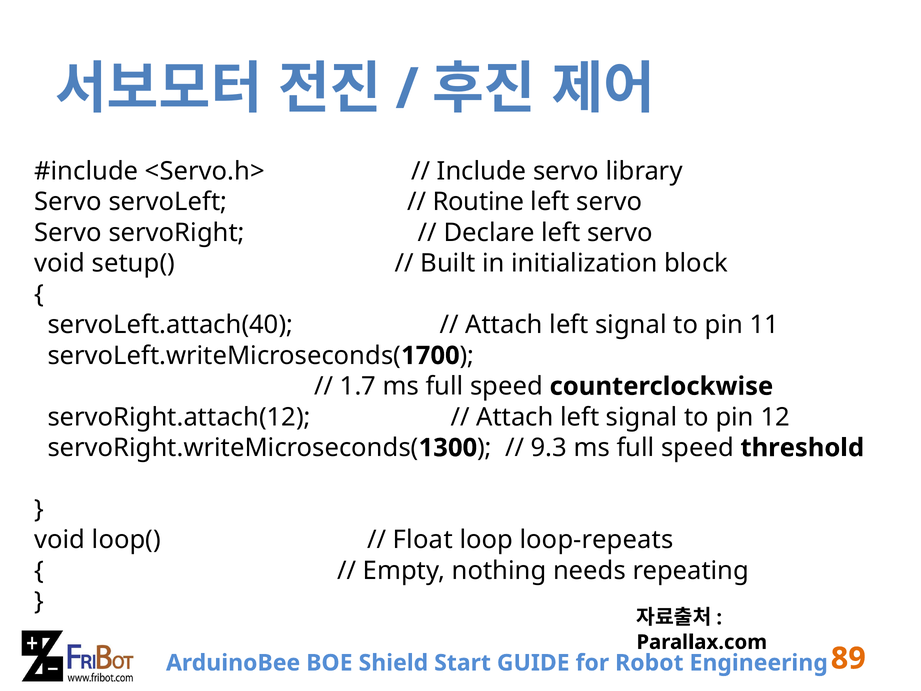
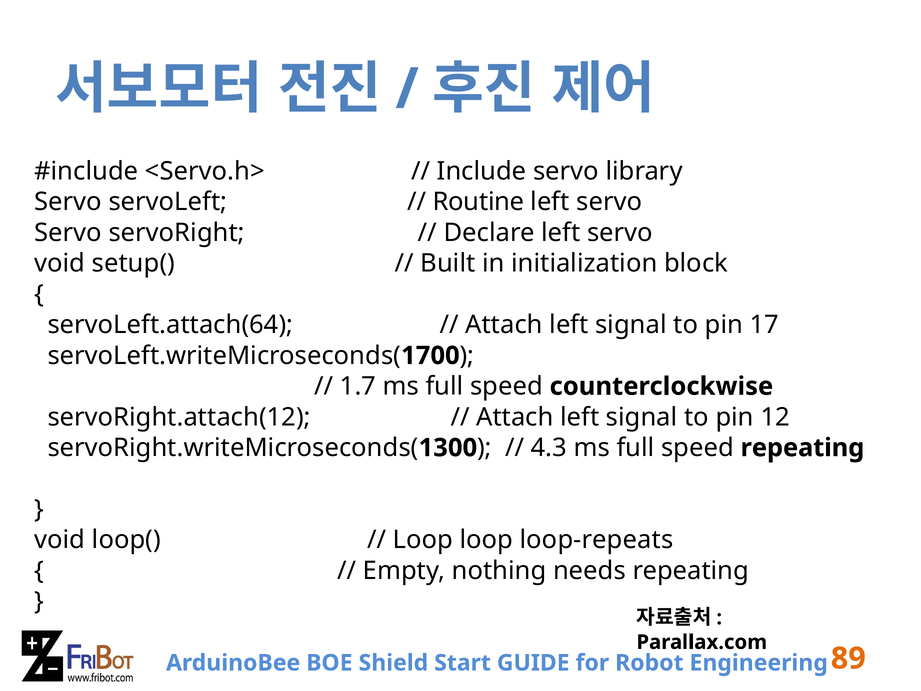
servoLeft.attach(40: servoLeft.attach(40 -> servoLeft.attach(64 (170, 325)
11: 11 -> 17 (764, 325)
9.3: 9.3 -> 4.3 (549, 448)
speed threshold: threshold -> repeating (802, 448)
Float: Float -> Loop (423, 540)
